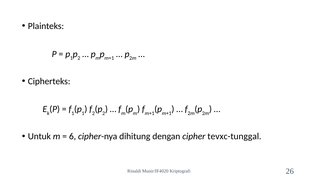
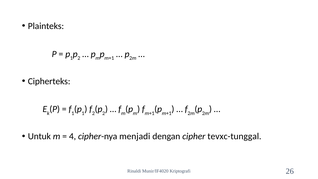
6: 6 -> 4 (73, 136)
dihitung: dihitung -> menjadi (135, 136)
